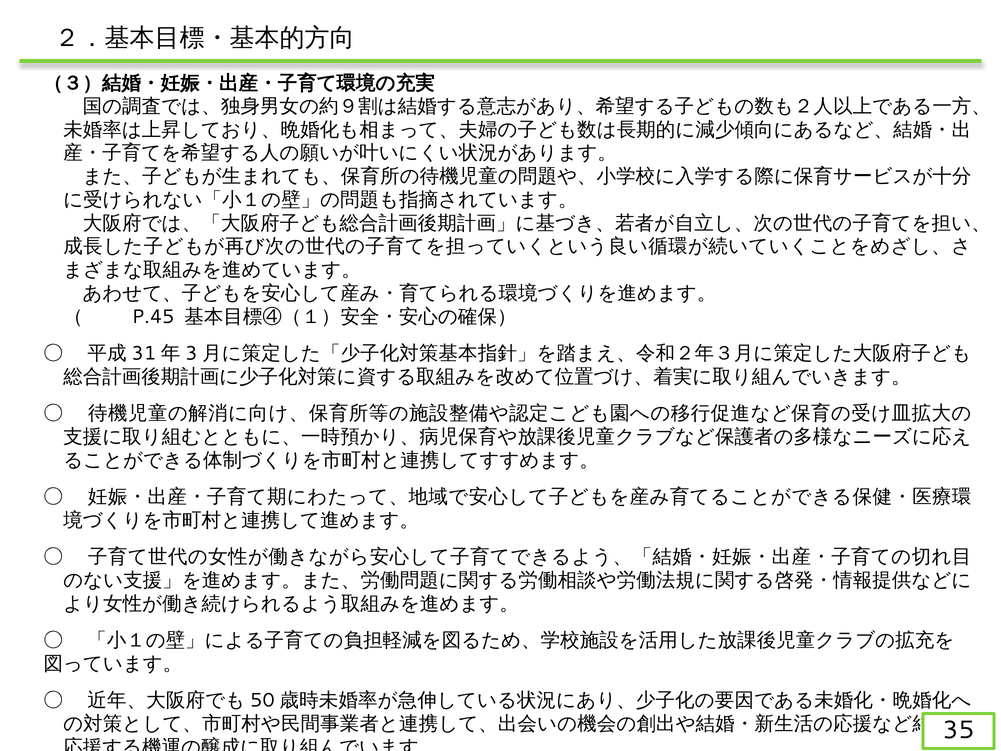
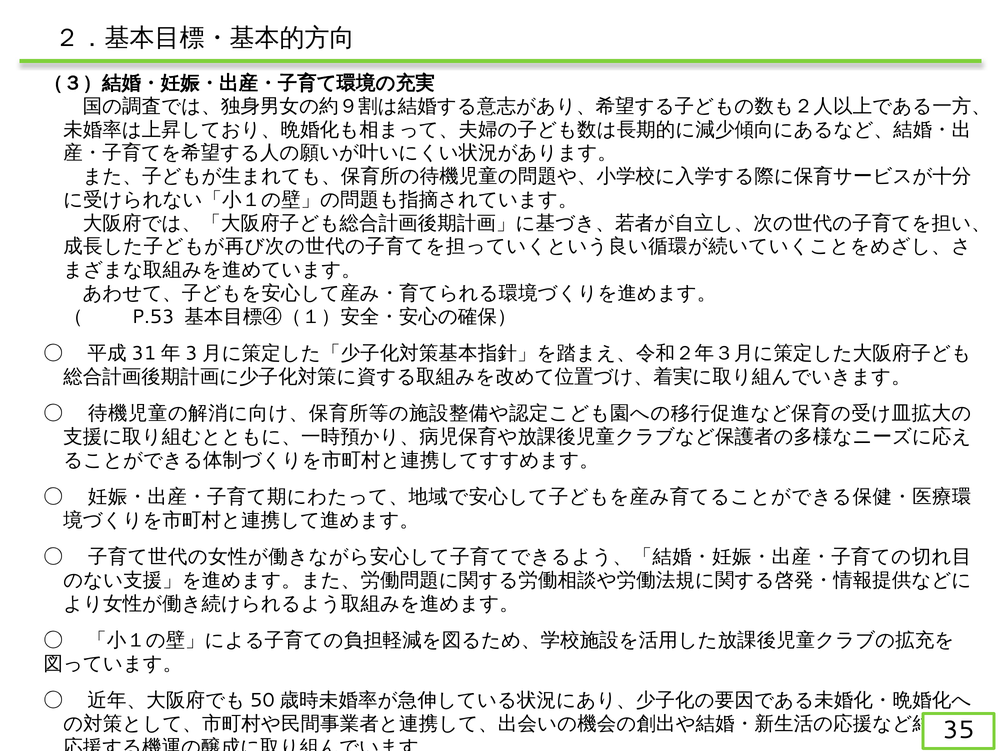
P.45: P.45 -> P.53 (153, 317)
